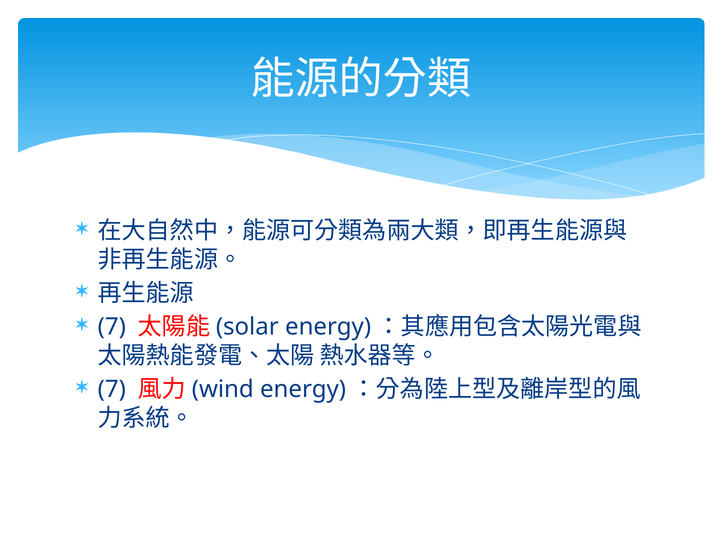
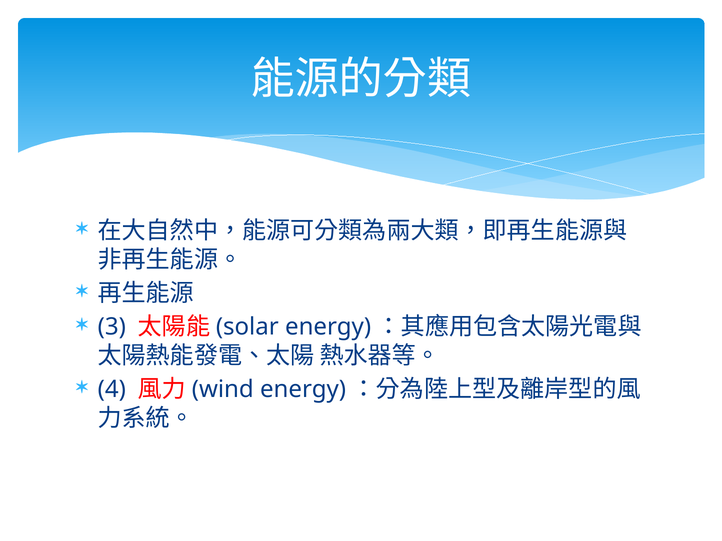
7: 7 -> 3 (112, 327)
7: 7 -> 4 (112, 390)
